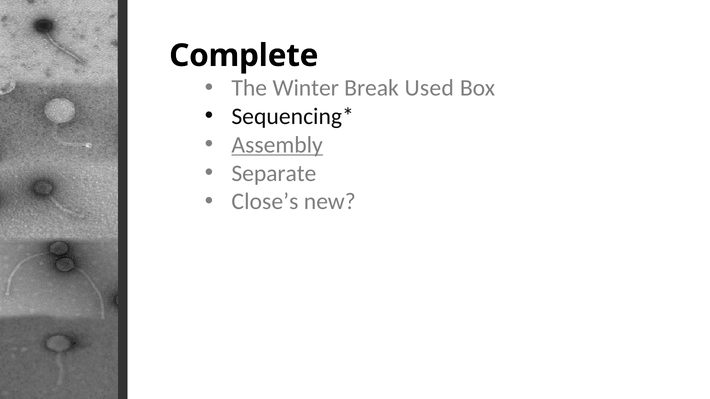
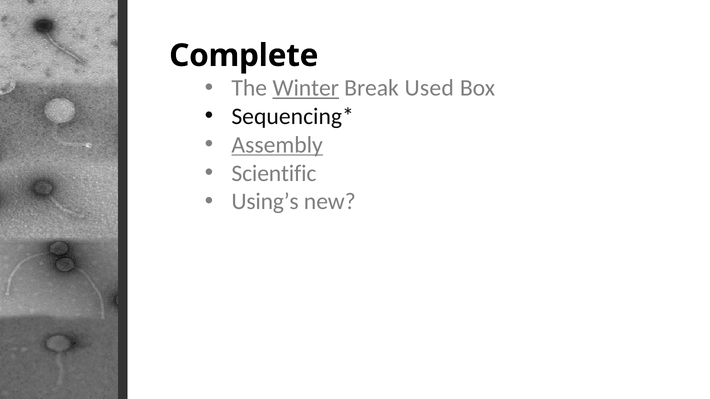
Winter underline: none -> present (306, 88)
Separate: Separate -> Scientific (274, 173)
Close’s: Close’s -> Using’s (265, 202)
